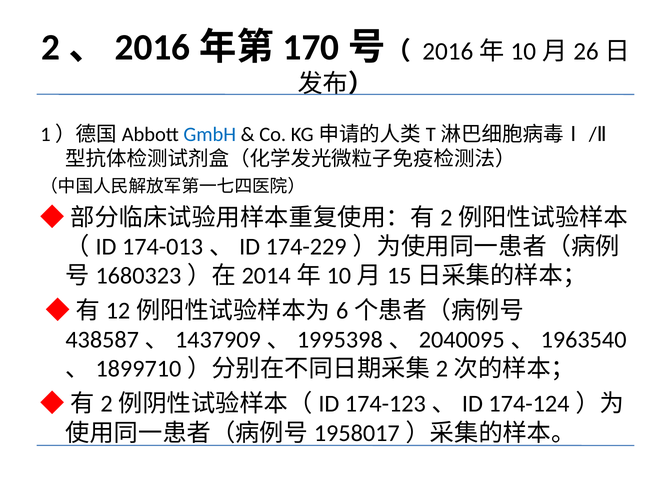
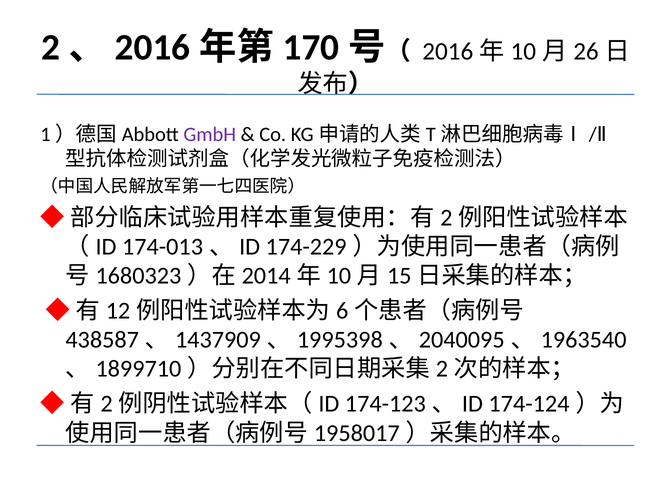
GmbH colour: blue -> purple (210, 135)
